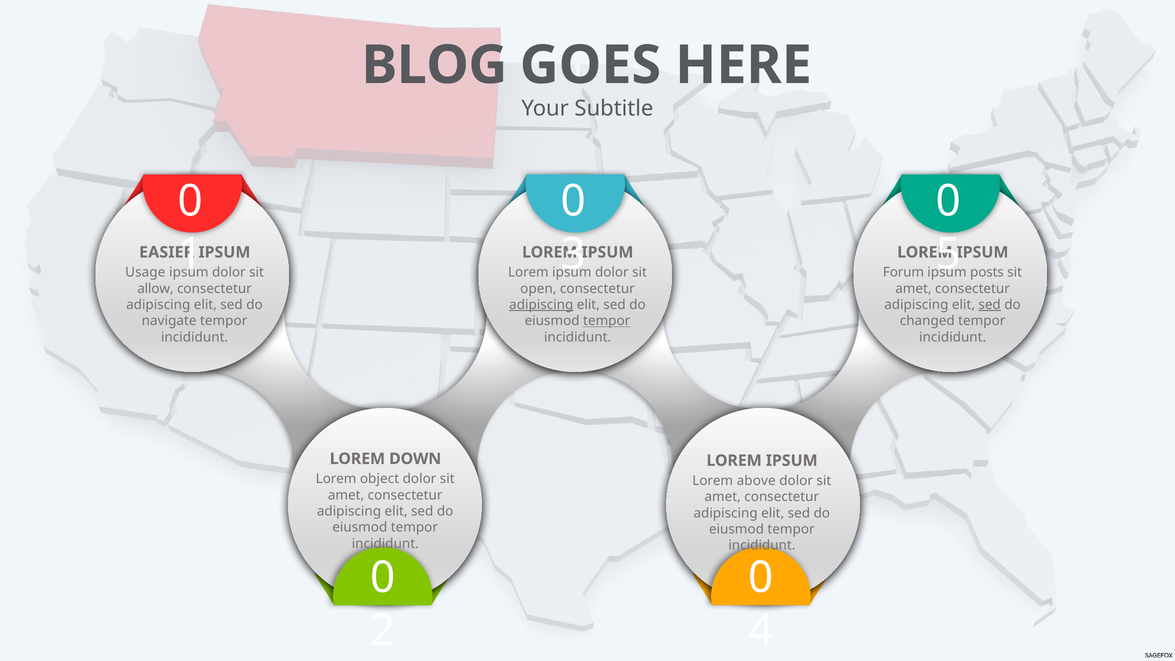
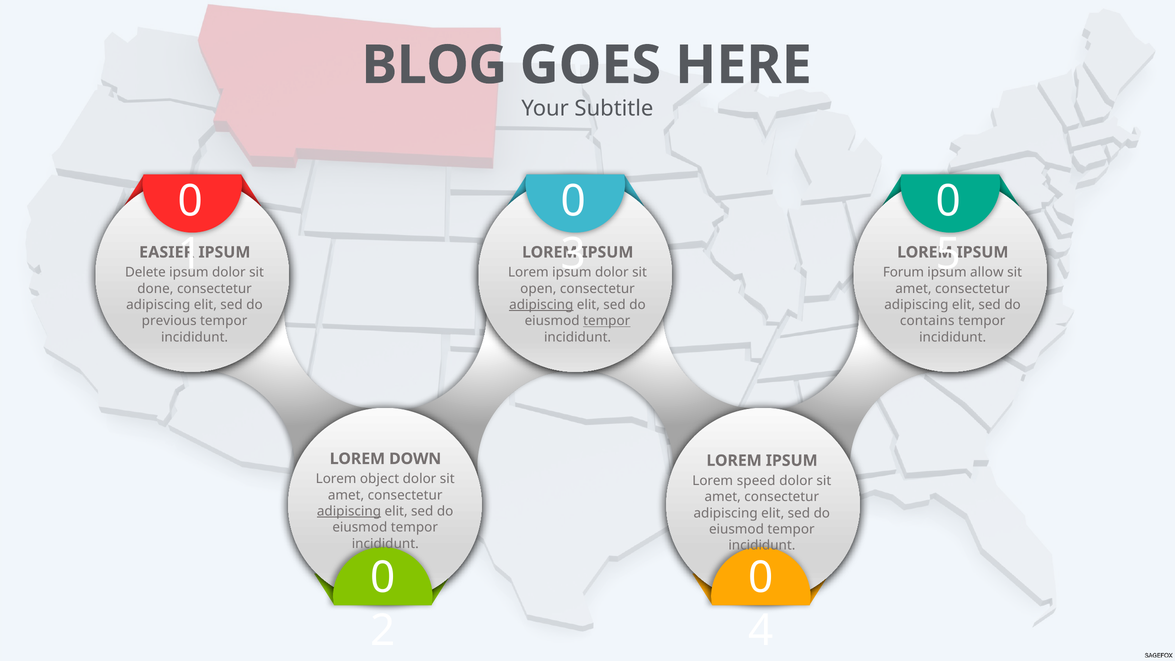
Usage: Usage -> Delete (145, 272)
posts: posts -> allow (987, 272)
allow: allow -> done (155, 289)
sed underline: present -> none (990, 305)
navigate: navigate -> previous (169, 321)
changed: changed -> contains (927, 321)
above: above -> speed (756, 481)
adipiscing underline: none -> present (349, 511)
